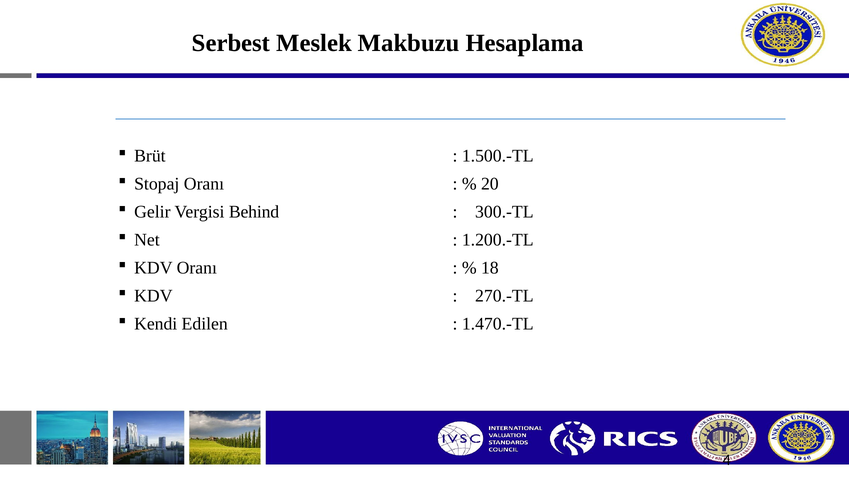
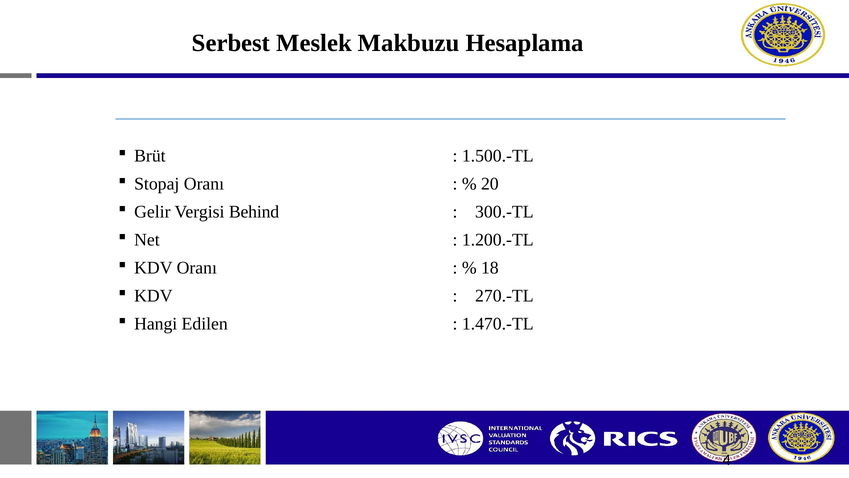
Kendi: Kendi -> Hangi (156, 324)
